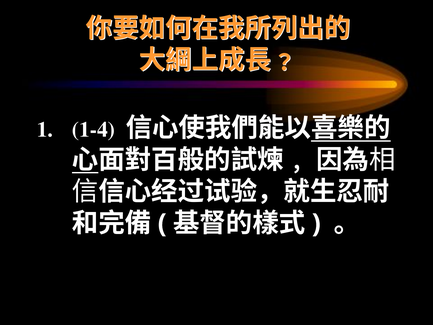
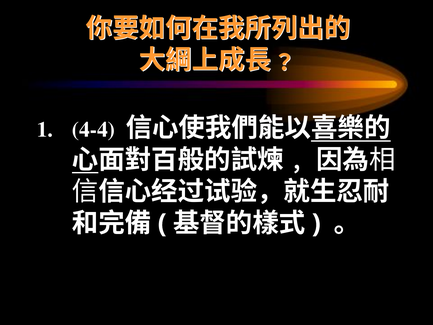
1-4: 1-4 -> 4-4 (94, 130)
